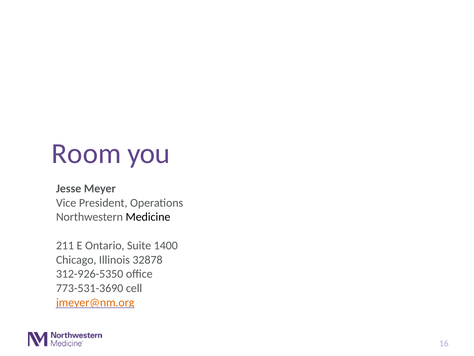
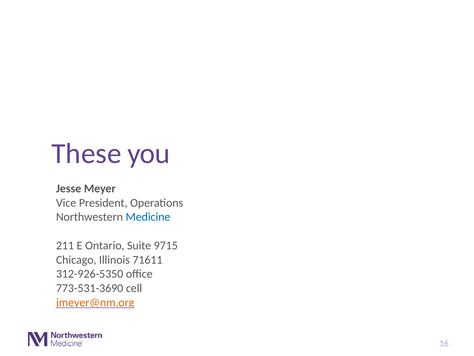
Room: Room -> These (86, 153)
Medicine colour: black -> blue (148, 217)
1400: 1400 -> 9715 (166, 245)
32878: 32878 -> 71611 (148, 259)
